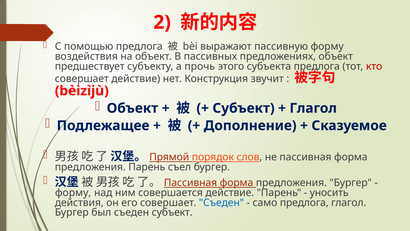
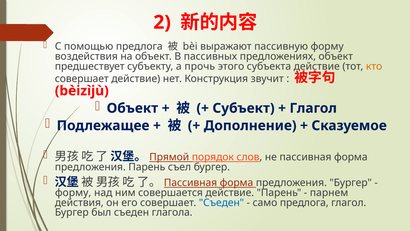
субъекта предлога: предлога -> действие (317, 66)
кто colour: red -> orange (374, 66)
уносить: уносить -> парнем (329, 193)
съеден субъект: субъект -> глагола (172, 212)
